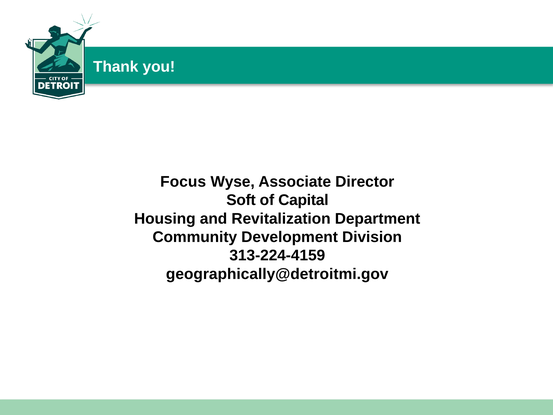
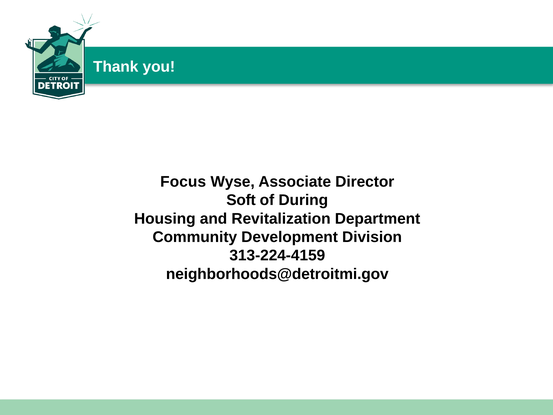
Capital: Capital -> During (303, 200)
geographically@detroitmi.gov: geographically@detroitmi.gov -> neighborhoods@detroitmi.gov (277, 274)
